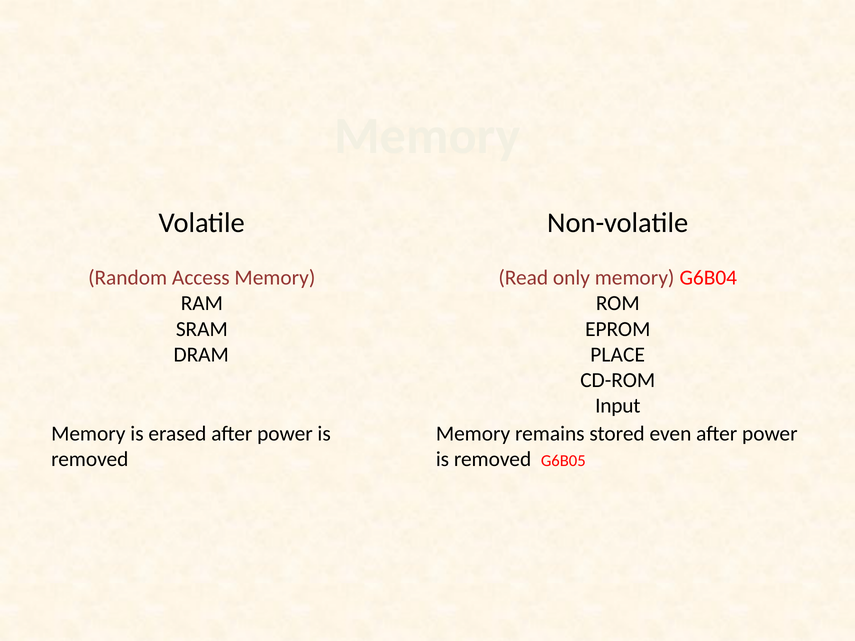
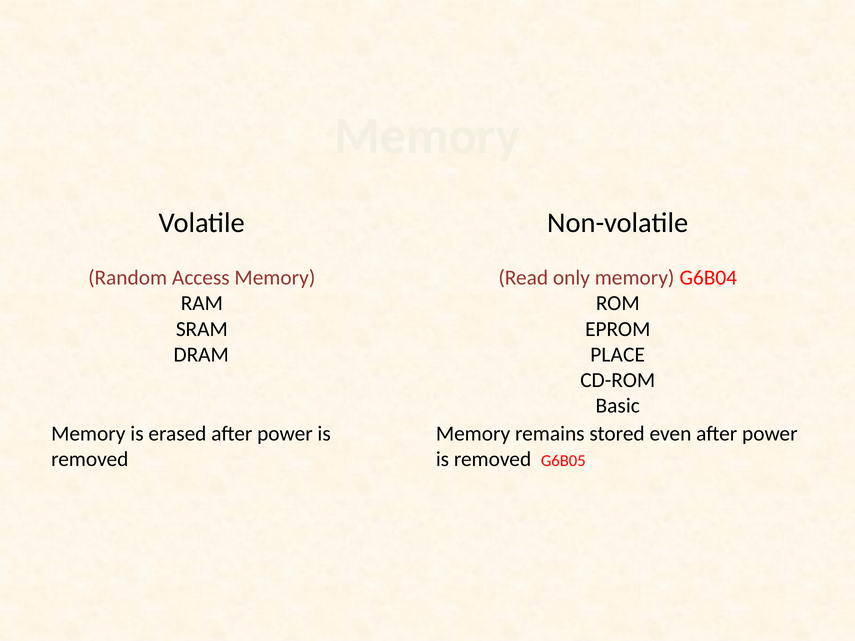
Input: Input -> Basic (618, 406)
